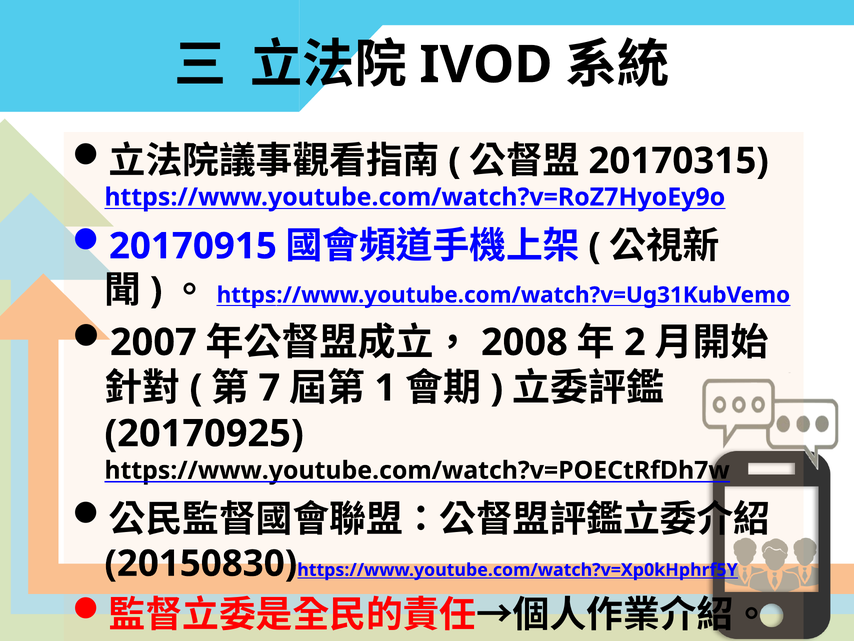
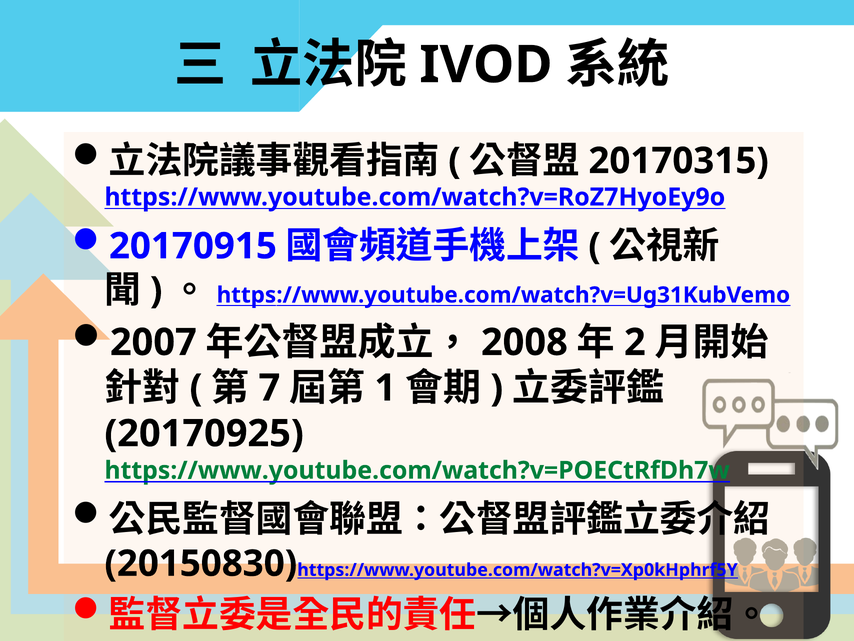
https://www.youtube.com/watch?v=POECtRfDh7w colour: black -> green (417, 470)
